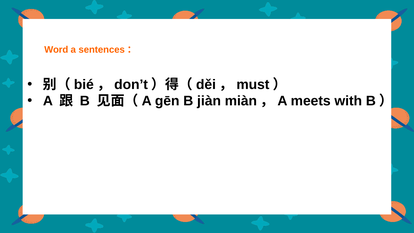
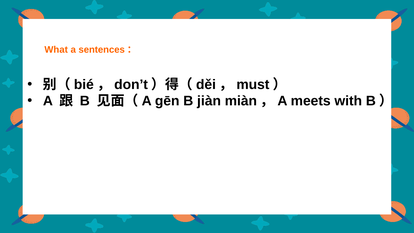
Word: Word -> What (56, 50)
